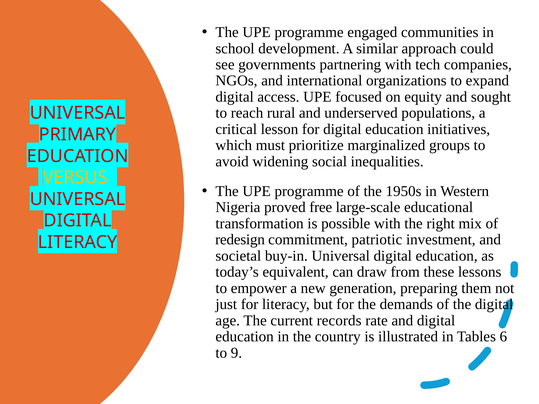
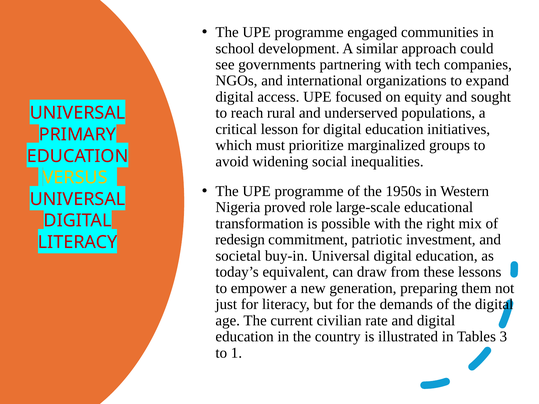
free: free -> role (321, 207)
records: records -> civilian (339, 321)
6: 6 -> 3 (503, 337)
9: 9 -> 1 (236, 353)
